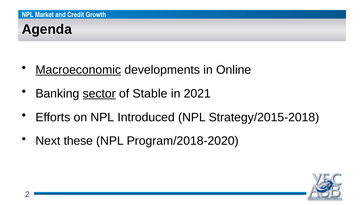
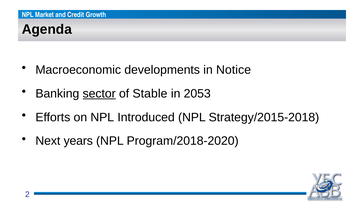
Macroeconomic underline: present -> none (78, 70)
Online: Online -> Notice (234, 70)
2021: 2021 -> 2053 (197, 93)
these: these -> years (78, 141)
